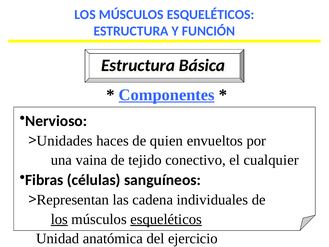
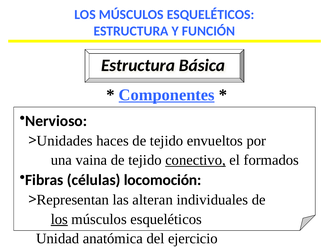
haces de quien: quien -> tejido (167, 141)
conectivo underline: none -> present (196, 160)
cualquier: cualquier -> formados (271, 160)
sanguíneos: sanguíneos -> locomoción (163, 180)
cadena: cadena -> alteran (153, 200)
esqueléticos underline: present -> none (166, 219)
